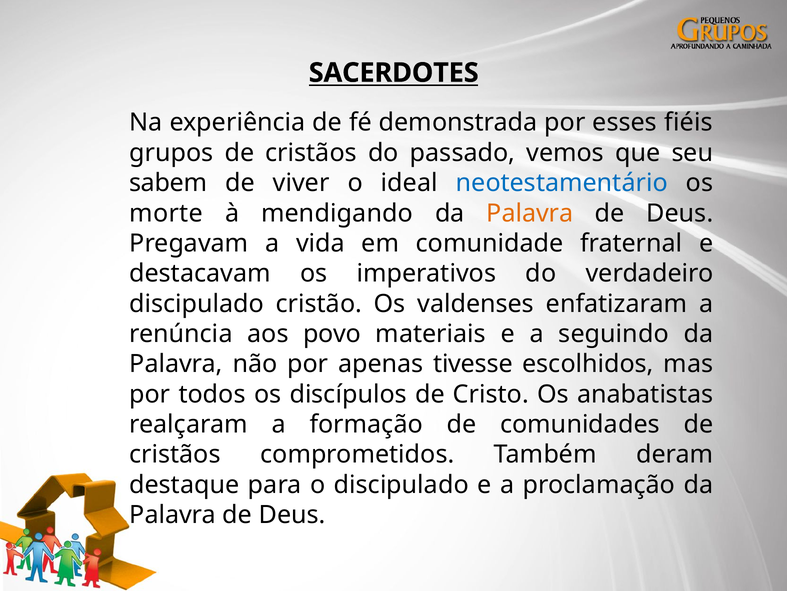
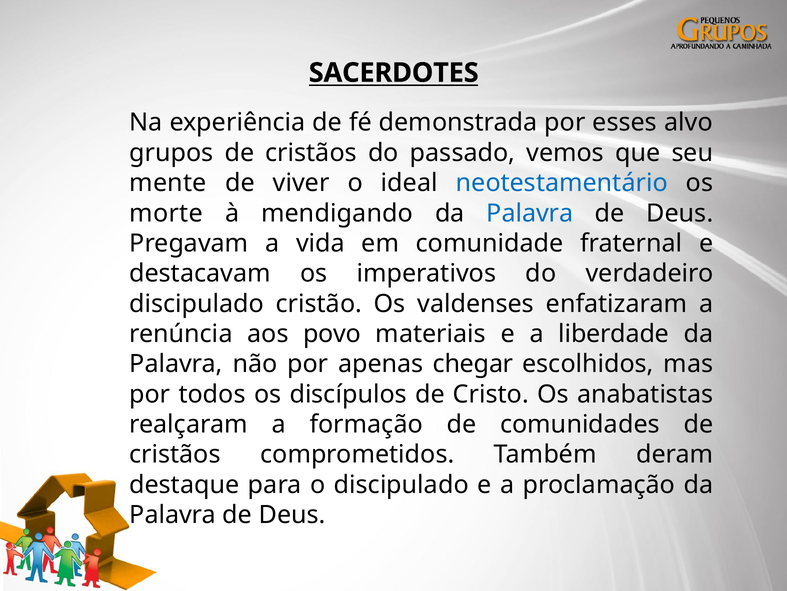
fiéis: fiéis -> alvo (689, 122)
sabem: sabem -> mente (168, 183)
Palavra colour: orange -> blue (530, 213)
seguindo: seguindo -> liberdade (614, 334)
tivesse: tivesse -> chegar (473, 364)
